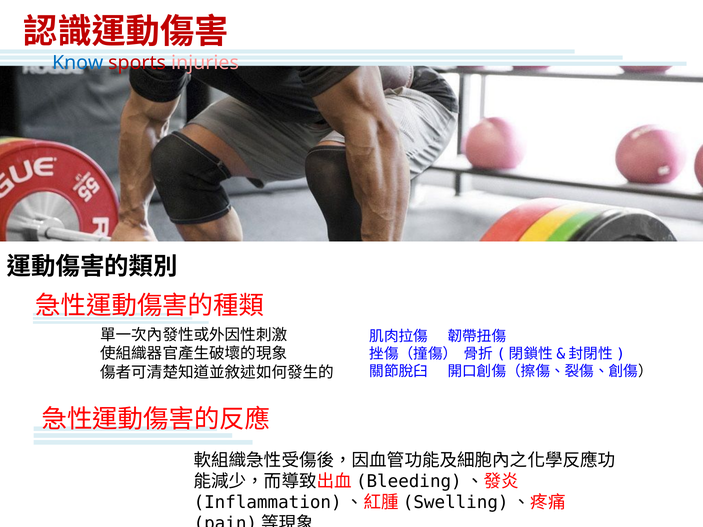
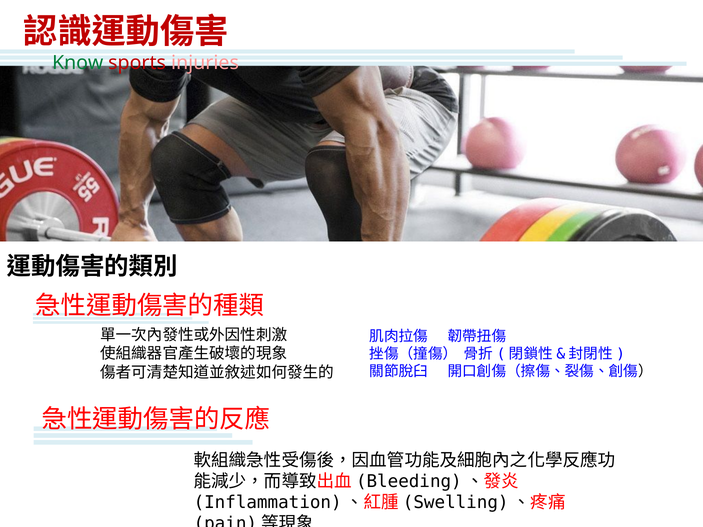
Know colour: blue -> green (78, 63)
